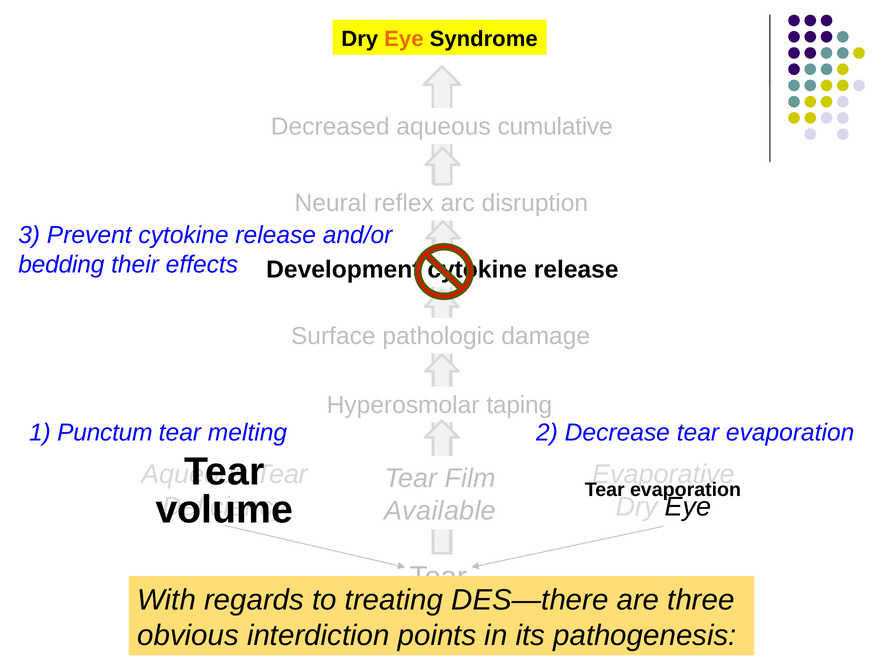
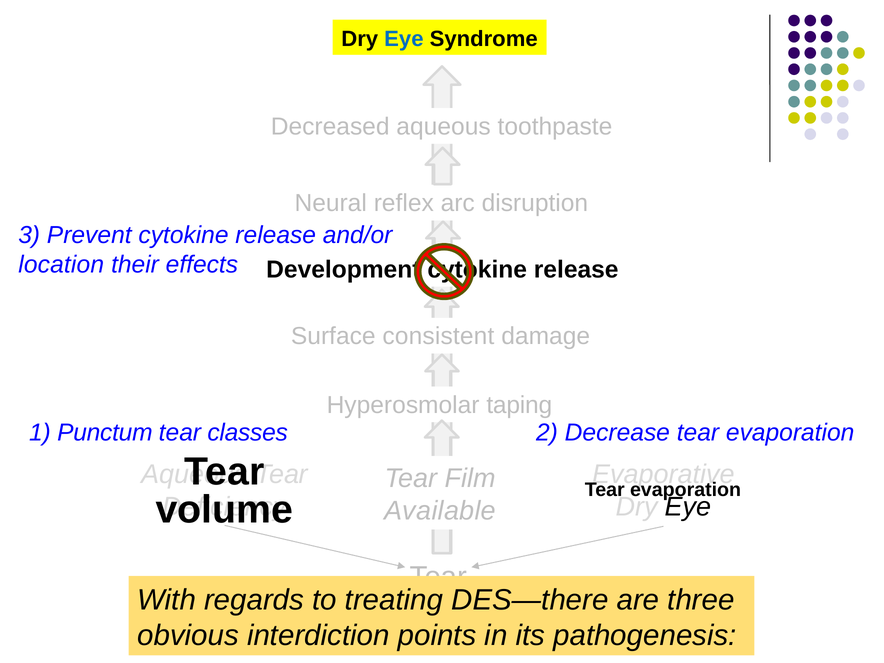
Eye colour: orange -> blue (404, 39)
cumulative: cumulative -> toothpaste (555, 126)
bedding: bedding -> location (61, 264)
pathologic: pathologic -> consistent (438, 336)
melting: melting -> classes (248, 433)
